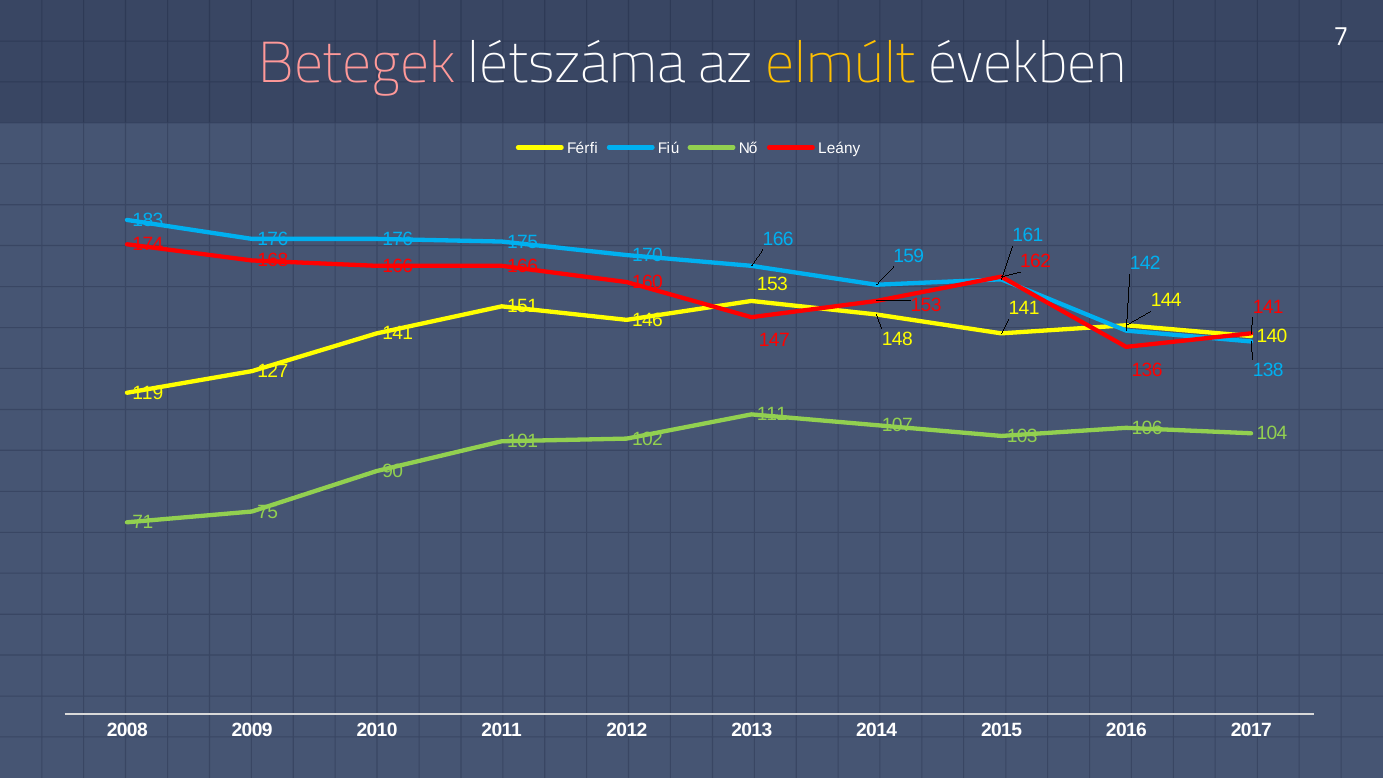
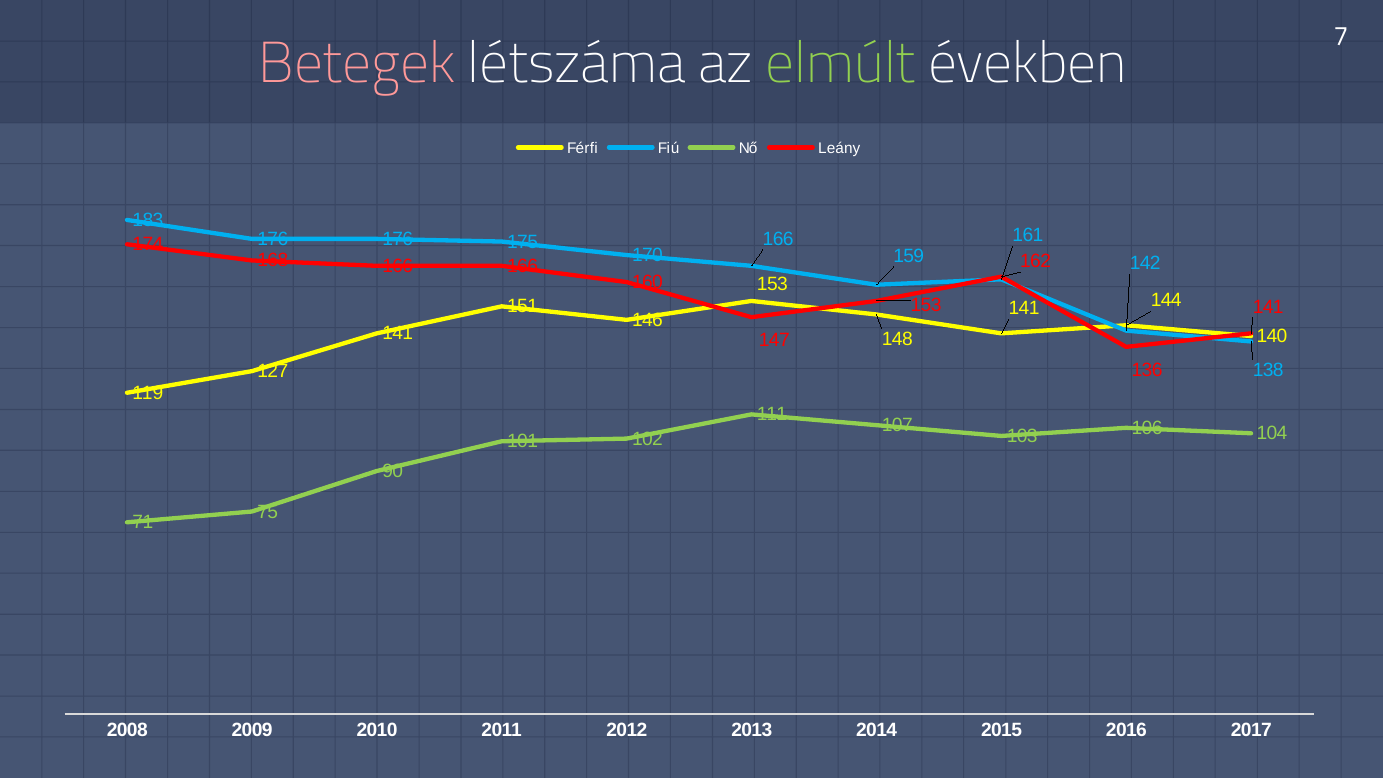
elmúlt colour: yellow -> light green (841, 64)
